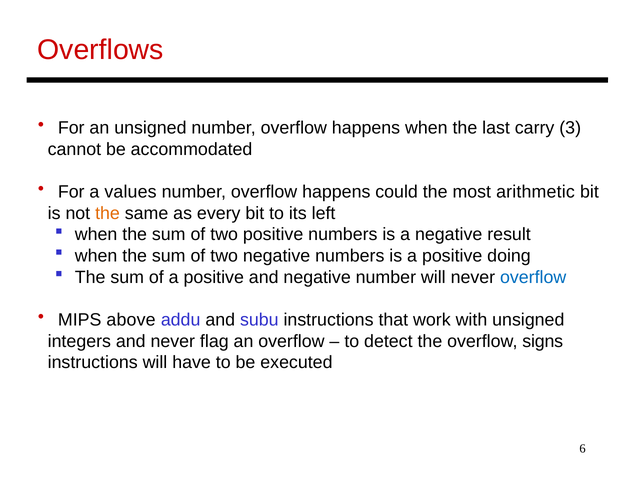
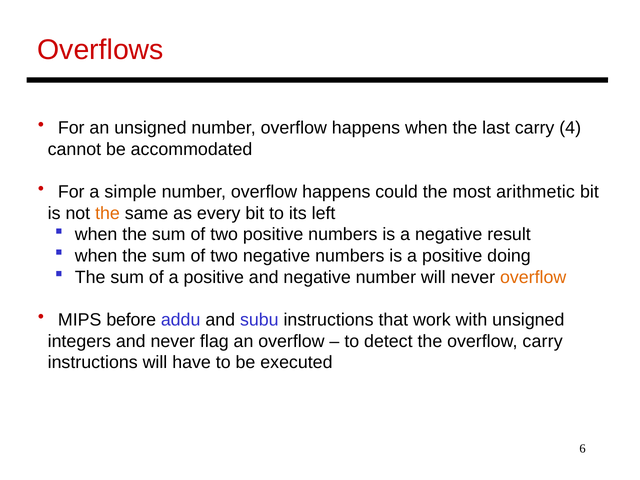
3: 3 -> 4 (570, 128)
values: values -> simple (131, 192)
overflow colour: blue -> orange (533, 277)
above: above -> before (131, 320)
overflow signs: signs -> carry (543, 341)
